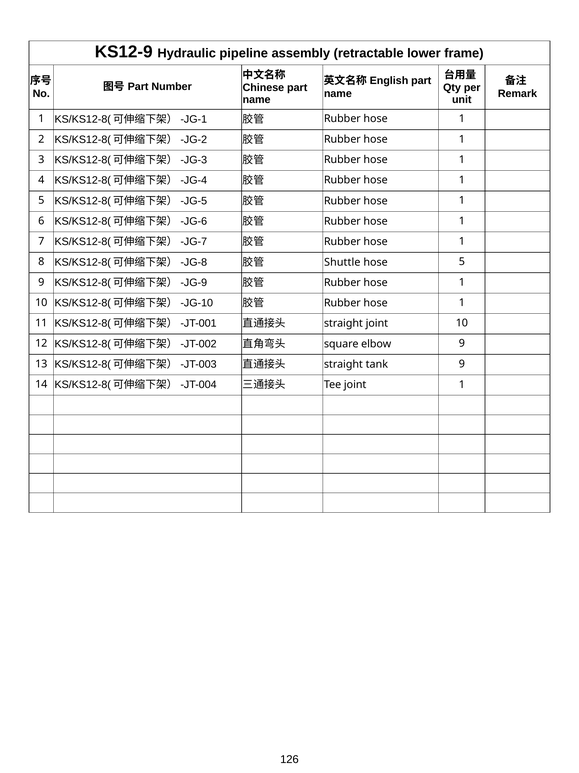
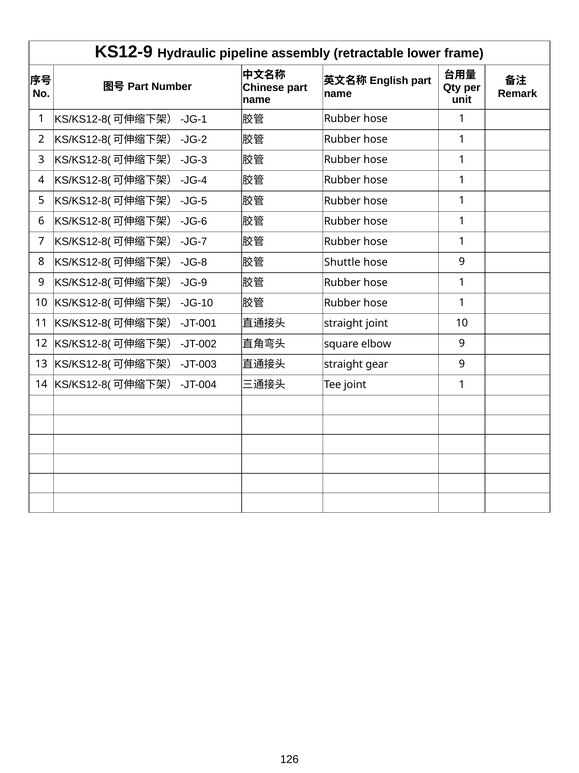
hose 5: 5 -> 9 (462, 261)
tank: tank -> gear (377, 364)
